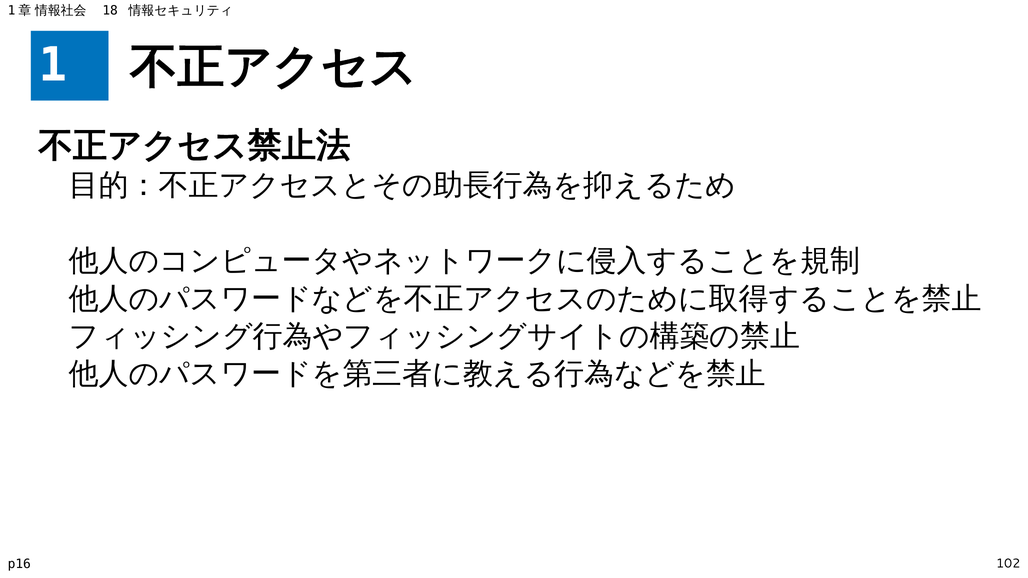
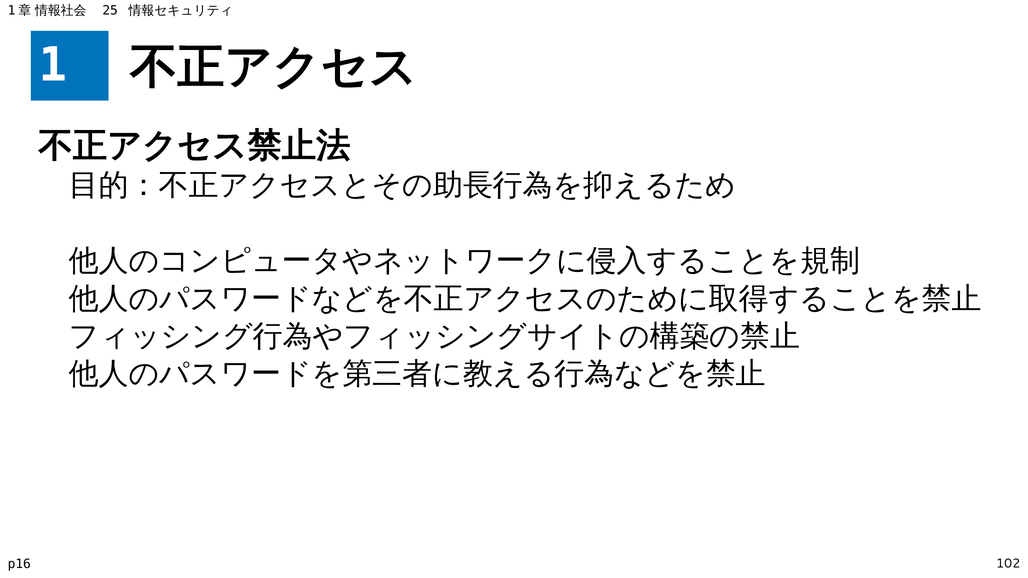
18: 18 -> 25 (110, 11)
